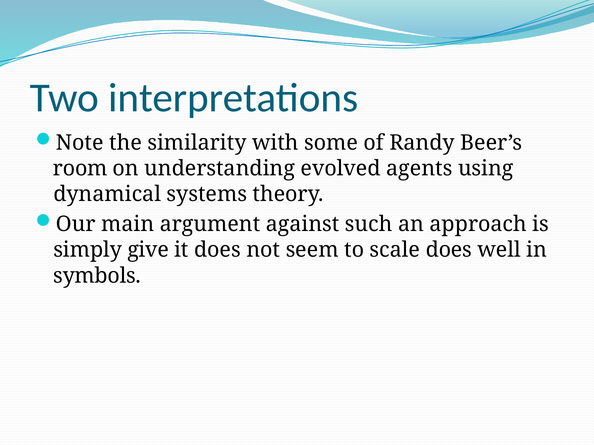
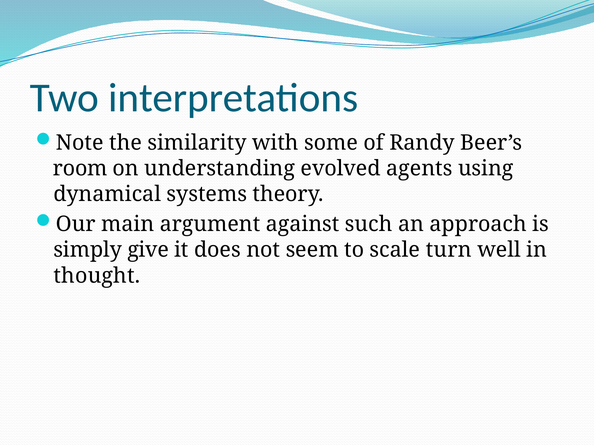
scale does: does -> turn (449, 250)
symbols: symbols -> thought (97, 276)
